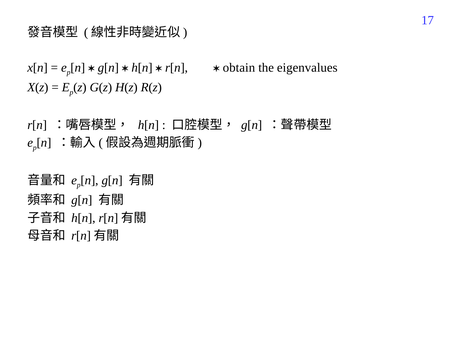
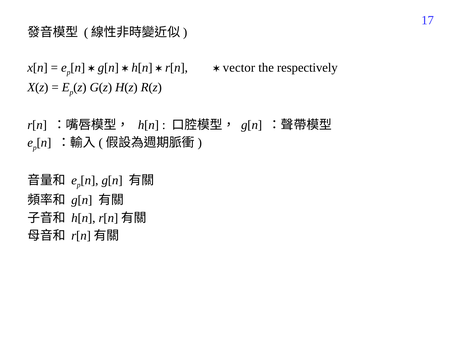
obtain: obtain -> vector (239, 68)
eigenvalues: eigenvalues -> respectively (307, 68)
